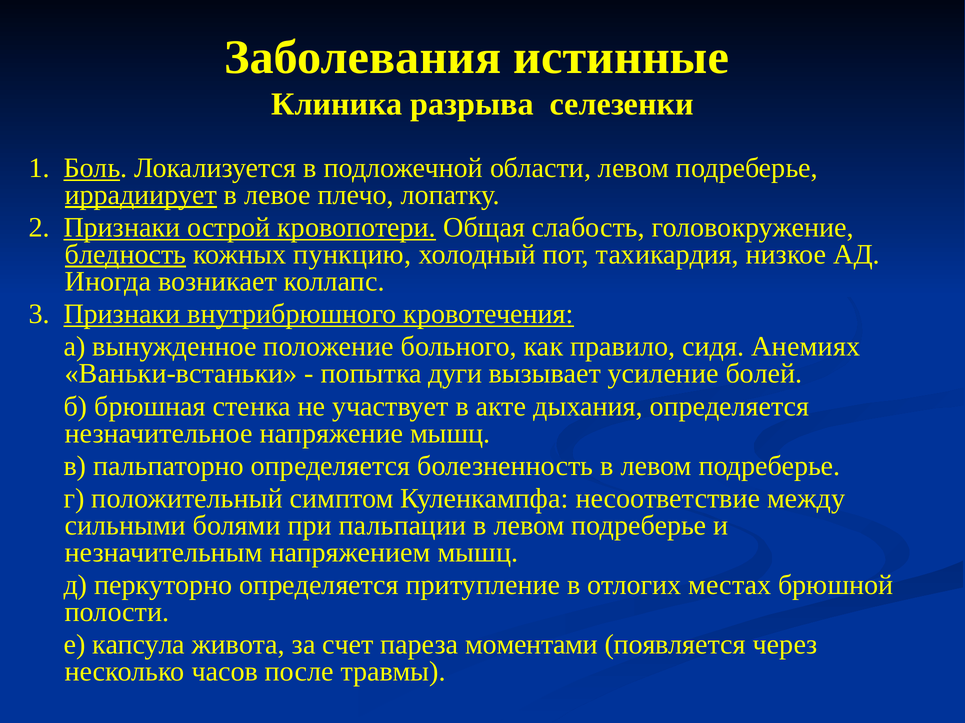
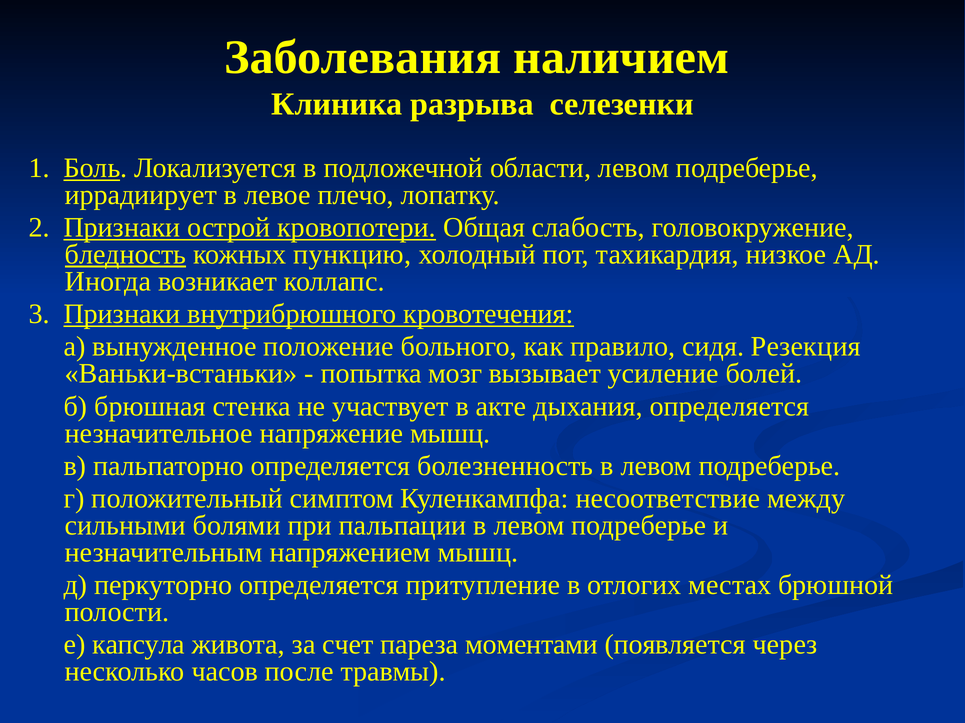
истинные: истинные -> наличием (621, 57)
иррадиирует underline: present -> none (141, 195)
Анемиях: Анемиях -> Резекция (806, 347)
дуги: дуги -> мозг (455, 374)
